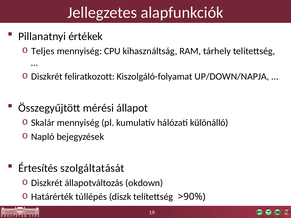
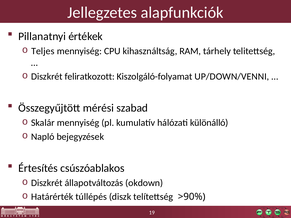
UP/DOWN/NAPJA: UP/DOWN/NAPJA -> UP/DOWN/VENNI (232, 77)
állapot: állapot -> szabad (132, 108)
szolgáltatását: szolgáltatását -> csúszóablakos (92, 168)
